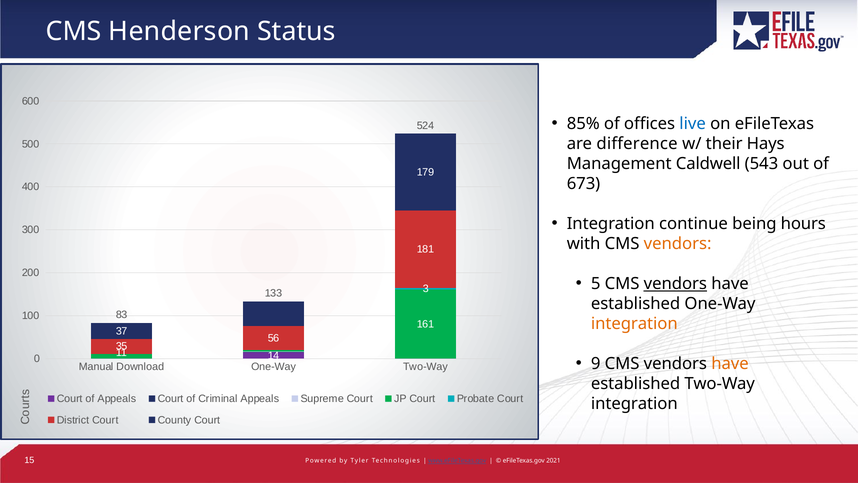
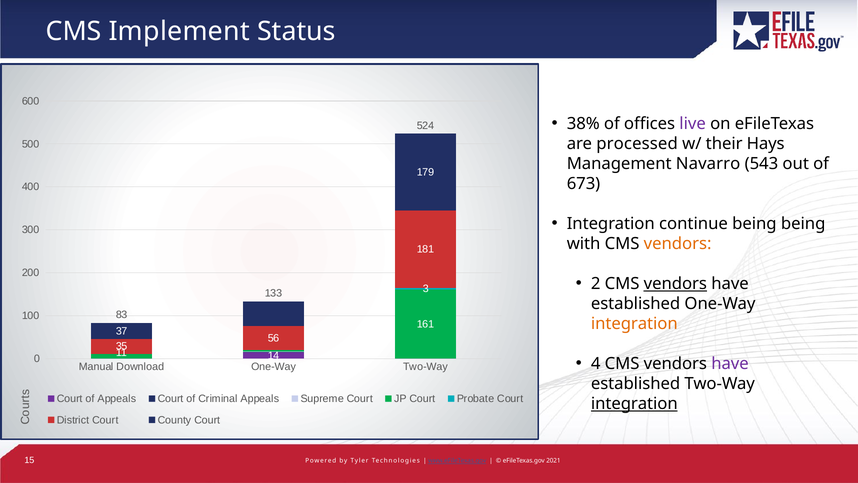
Henderson: Henderson -> Implement (179, 31)
85%: 85% -> 38% (583, 123)
live colour: blue -> purple (693, 123)
difference: difference -> processed (637, 143)
Caldwell: Caldwell -> Navarro (708, 163)
being hours: hours -> being (803, 224)
5: 5 -> 2 (596, 284)
9: 9 -> 4 (596, 364)
have colour: orange -> purple (730, 364)
integration underline: none -> present (634, 404)
